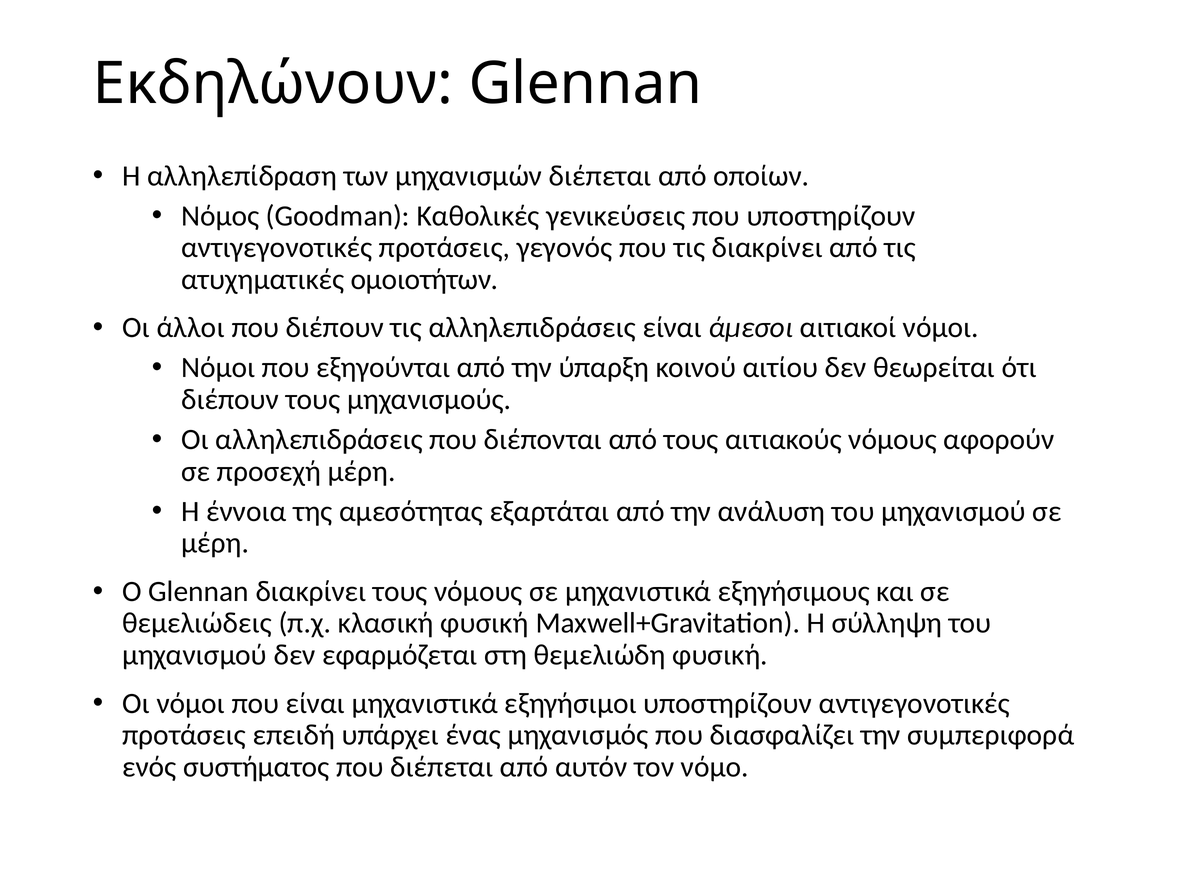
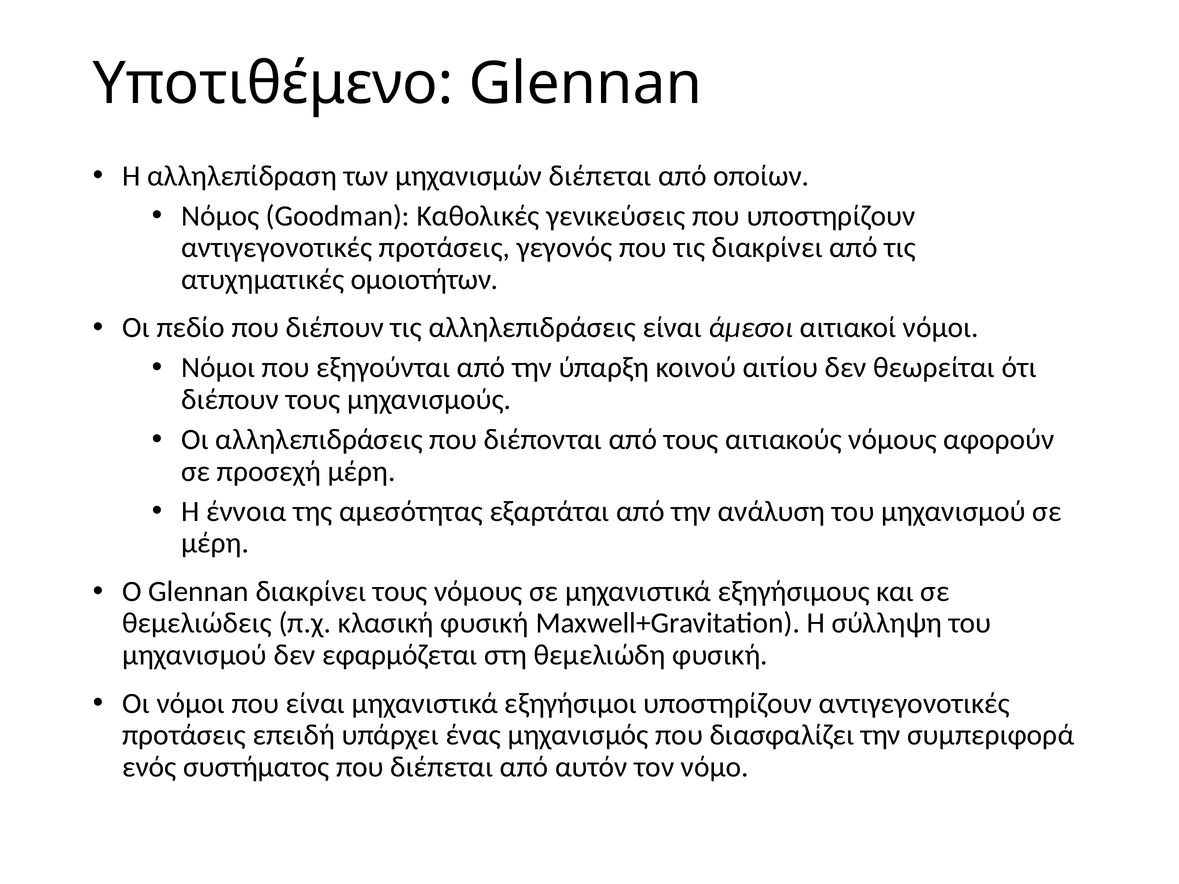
Εκδηλώνουν: Εκδηλώνουν -> Υποτιθέμενο (273, 84)
άλλοι: άλλοι -> πεδίο (191, 328)
